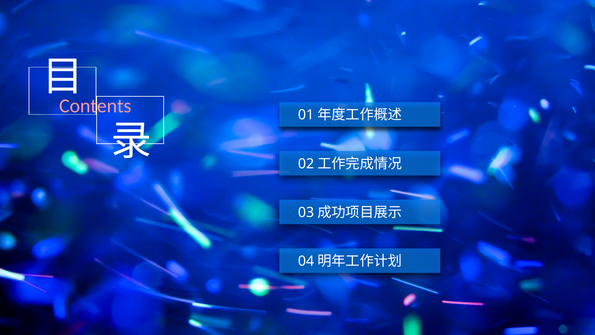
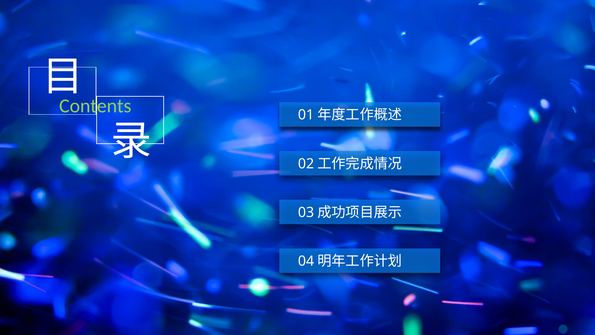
Contents colour: pink -> light green (95, 106)
